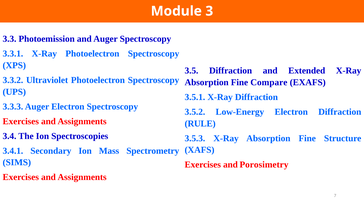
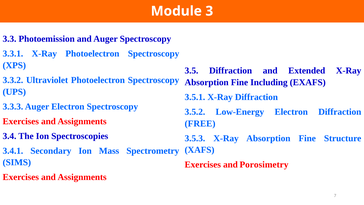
Compare: Compare -> Including (269, 82)
RULE: RULE -> FREE (200, 123)
